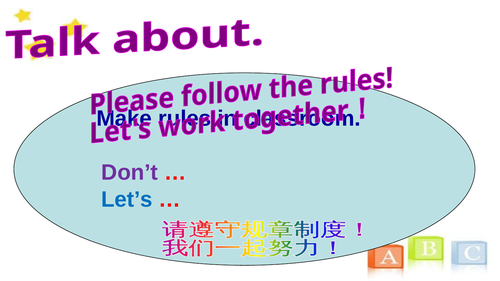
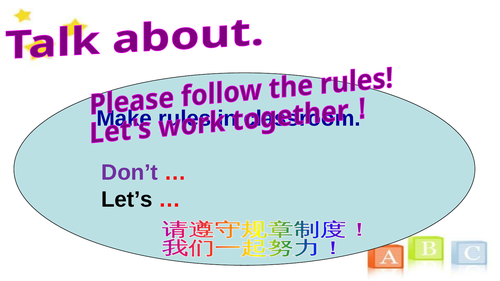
Let’s colour: blue -> black (127, 200)
